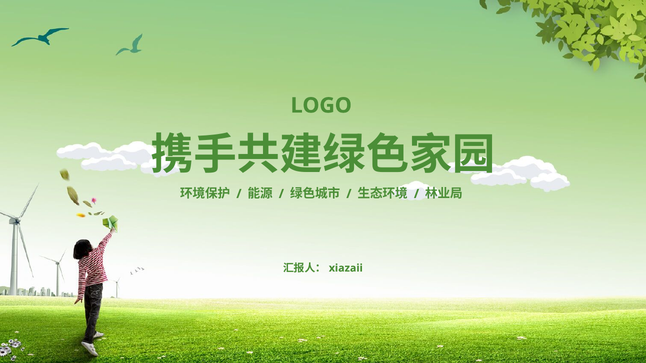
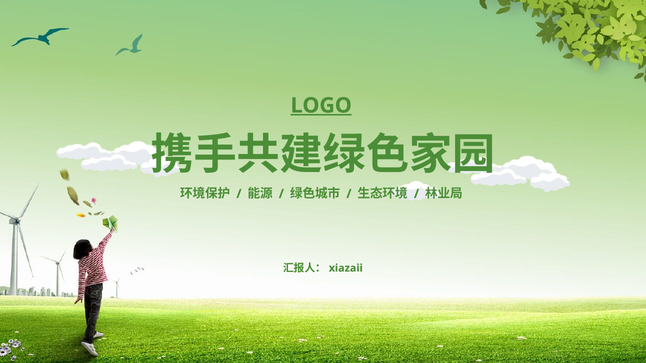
LOGO underline: none -> present (321, 106)
